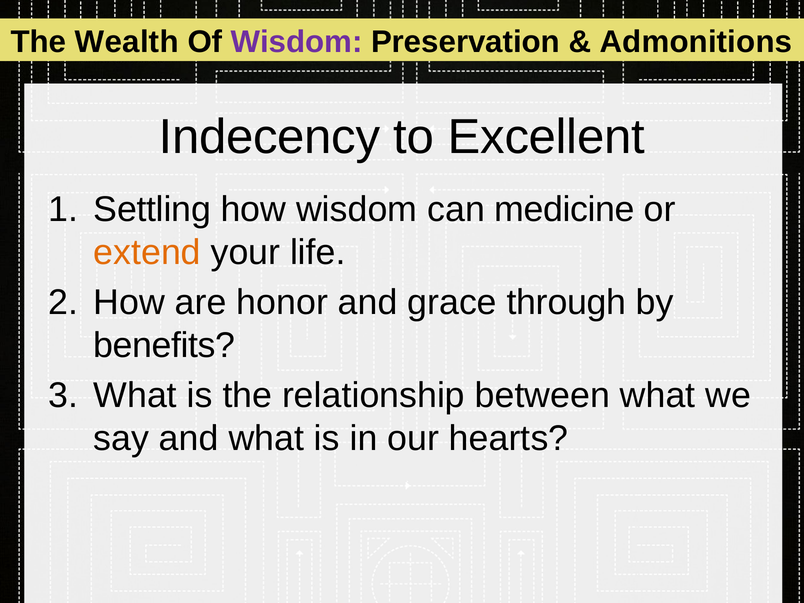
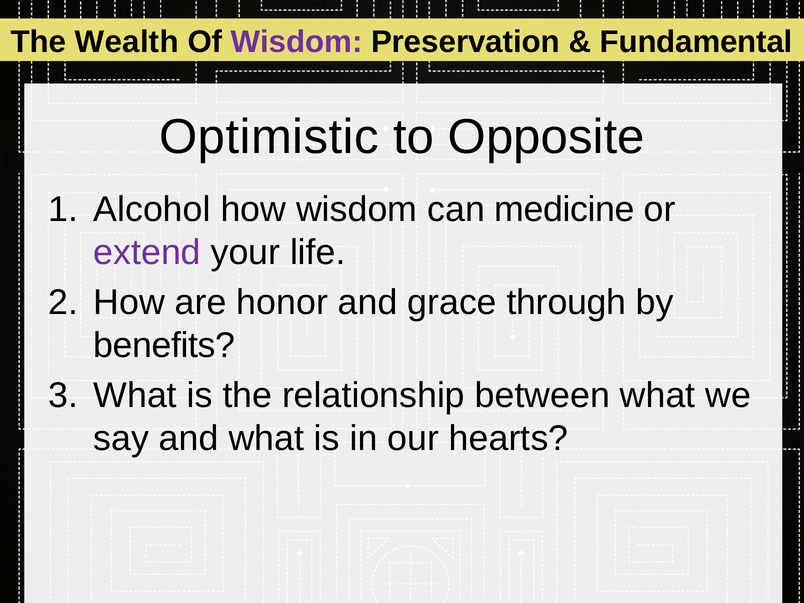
Admonitions: Admonitions -> Fundamental (696, 42)
Indecency: Indecency -> Optimistic (269, 137)
Excellent: Excellent -> Opposite (546, 137)
Settling: Settling -> Alcohol (152, 209)
extend colour: orange -> purple (147, 252)
